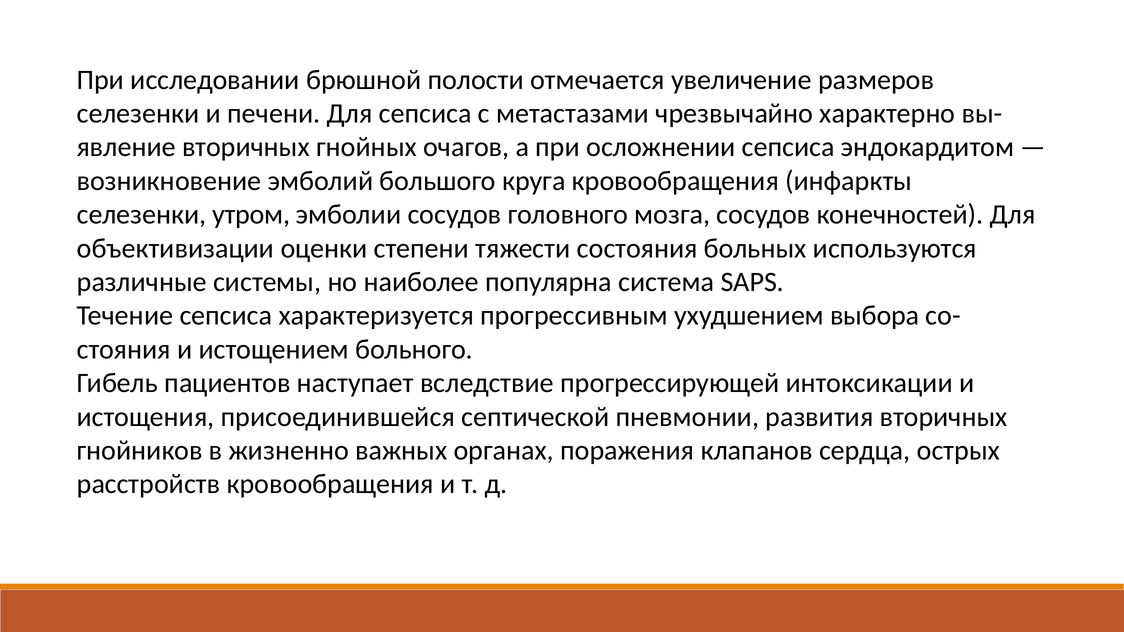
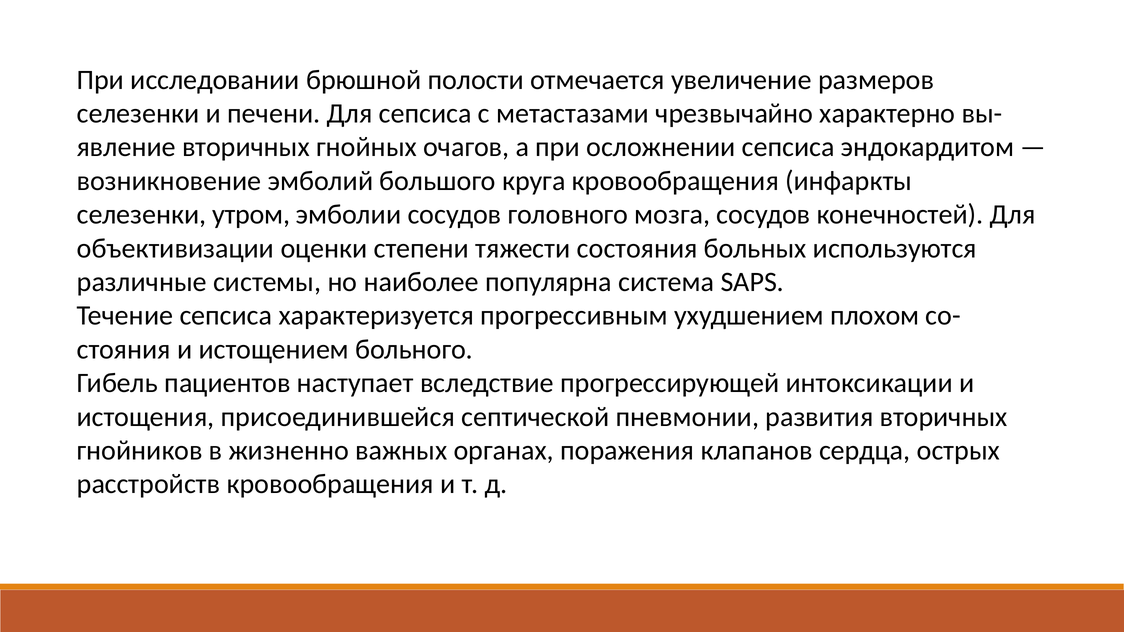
выбора: выбора -> плохом (875, 316)
